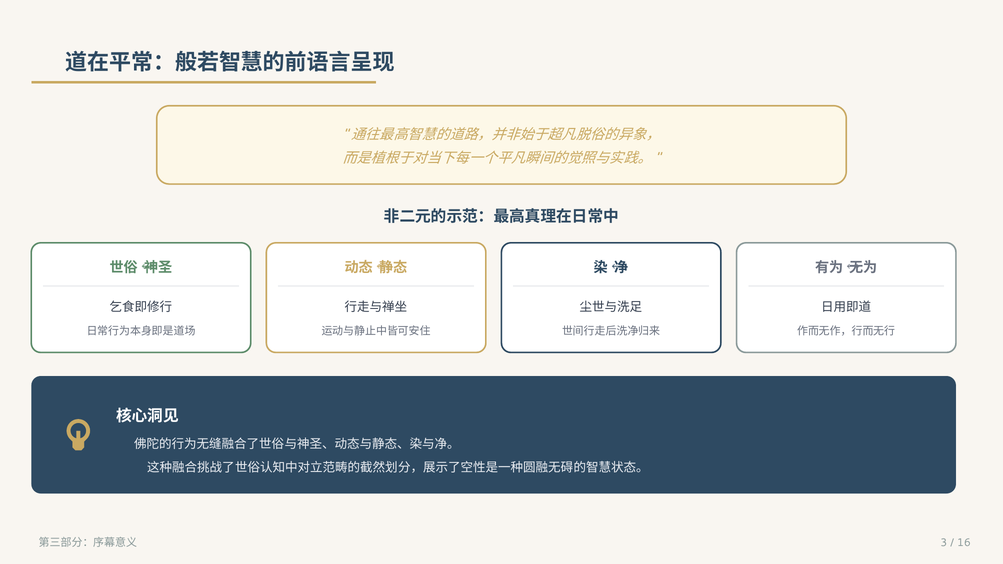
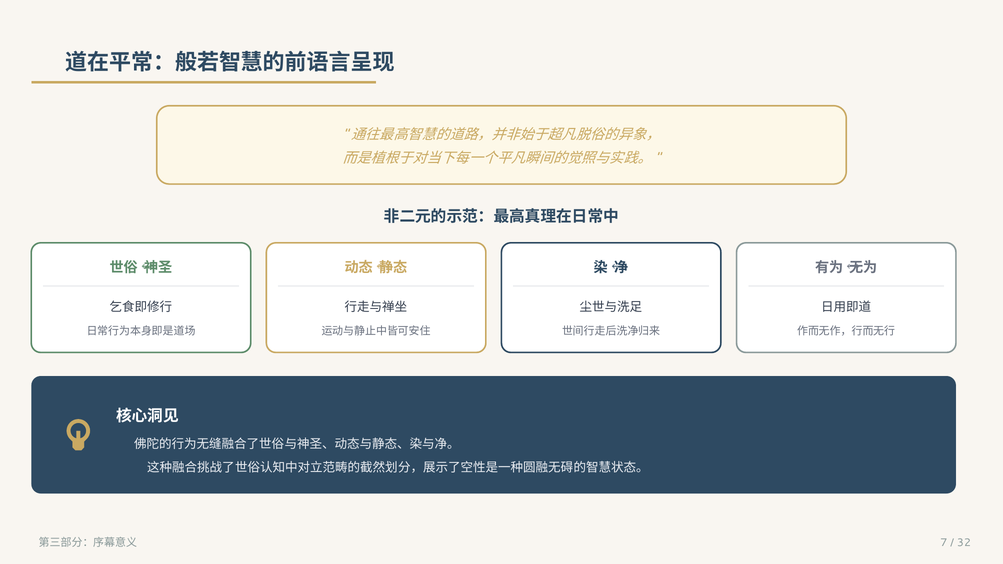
3: 3 -> 7 (944, 543)
16: 16 -> 32 (964, 543)
